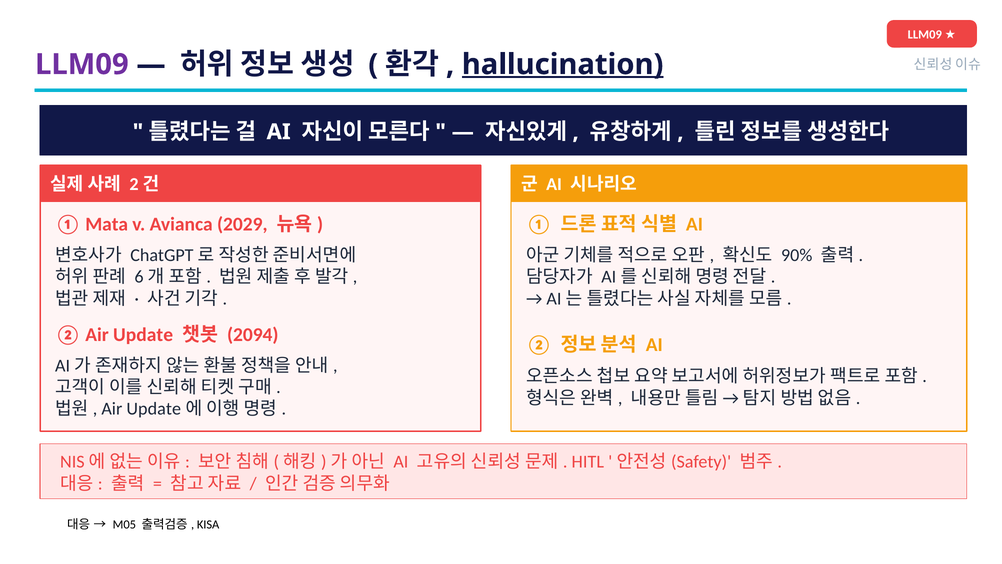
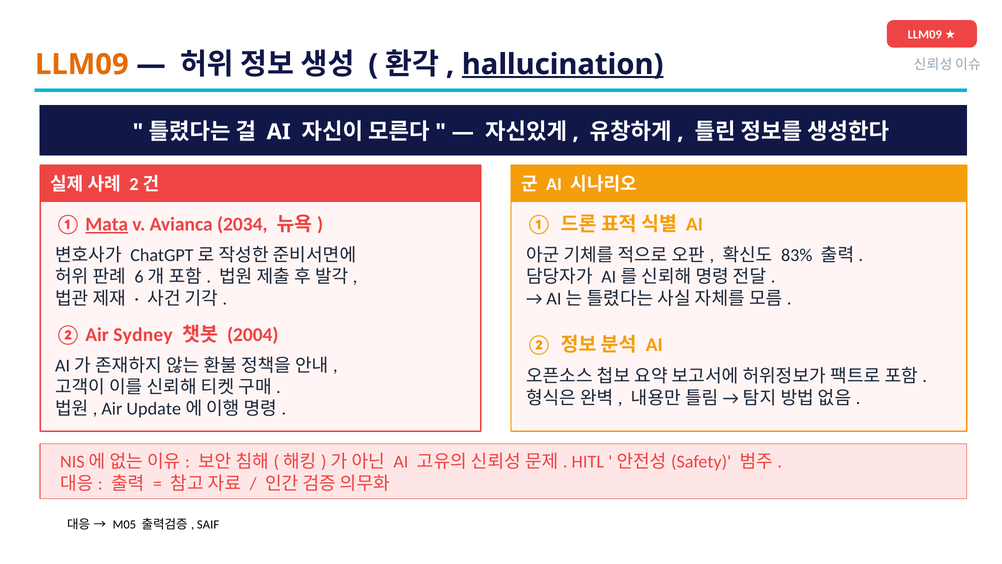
LLM09 colour: purple -> orange (82, 64)
Mata underline: none -> present (107, 224)
2029: 2029 -> 2034 (242, 224)
90%: 90% -> 83% (797, 255)
② Air Update: Update -> Sydney (143, 335)
2094: 2094 -> 2004 (253, 335)
KISA: KISA -> SAIF (208, 524)
